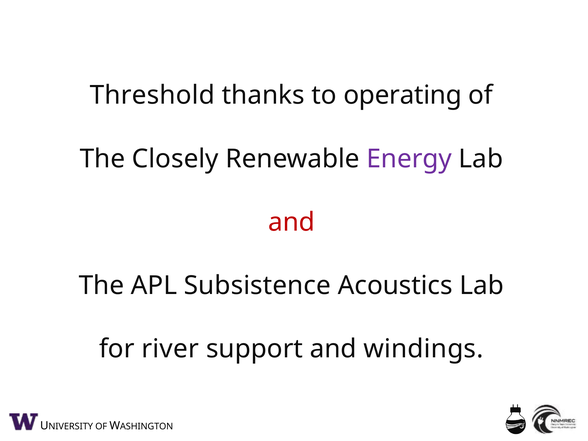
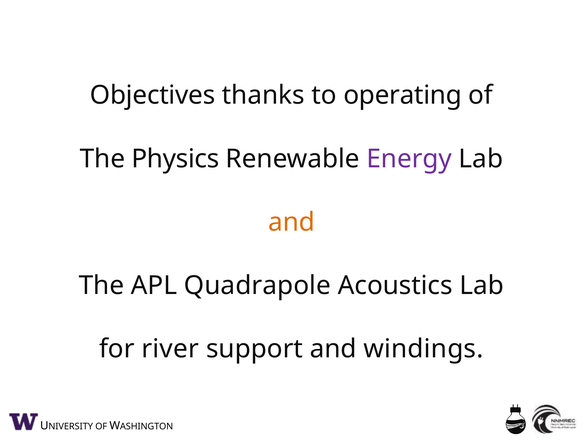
Threshold: Threshold -> Objectives (153, 95)
Closely: Closely -> Physics (175, 159)
and colour: red -> orange (292, 222)
Subsistence: Subsistence -> Quadrapole (257, 286)
